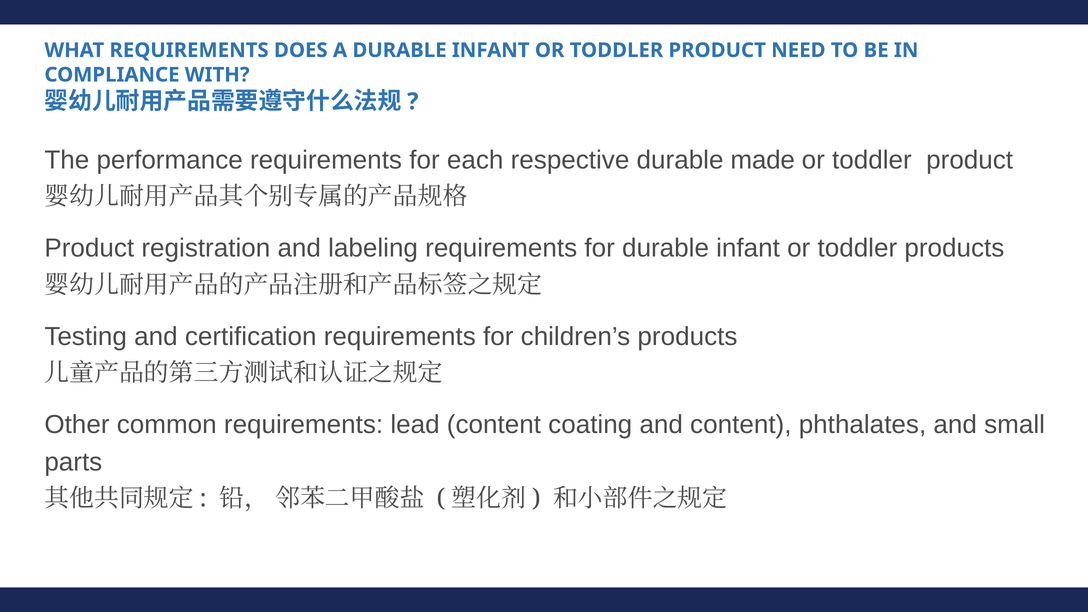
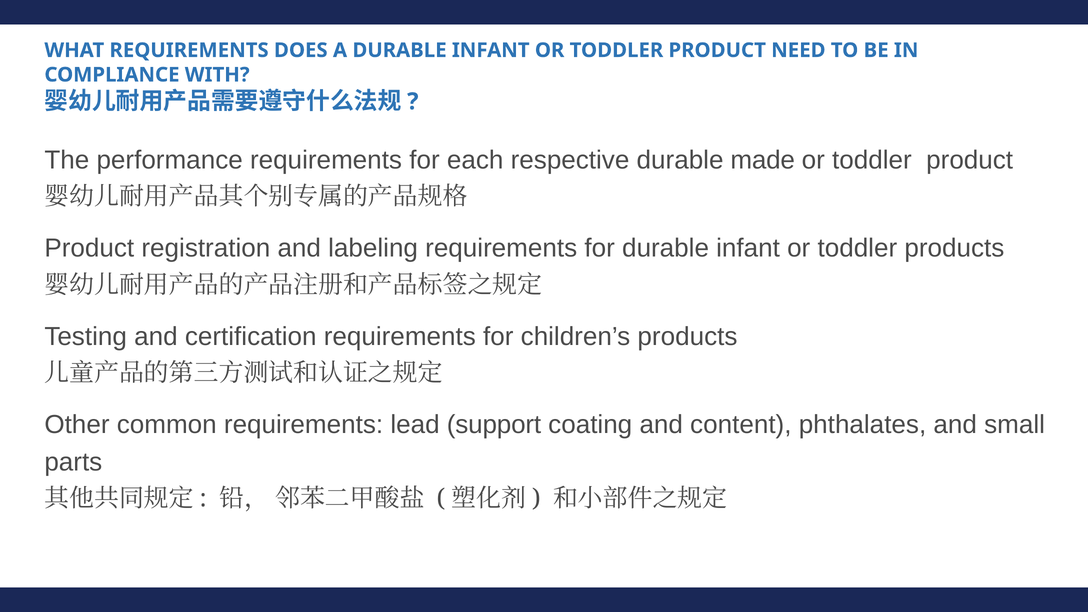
lead content: content -> support (494, 425)
